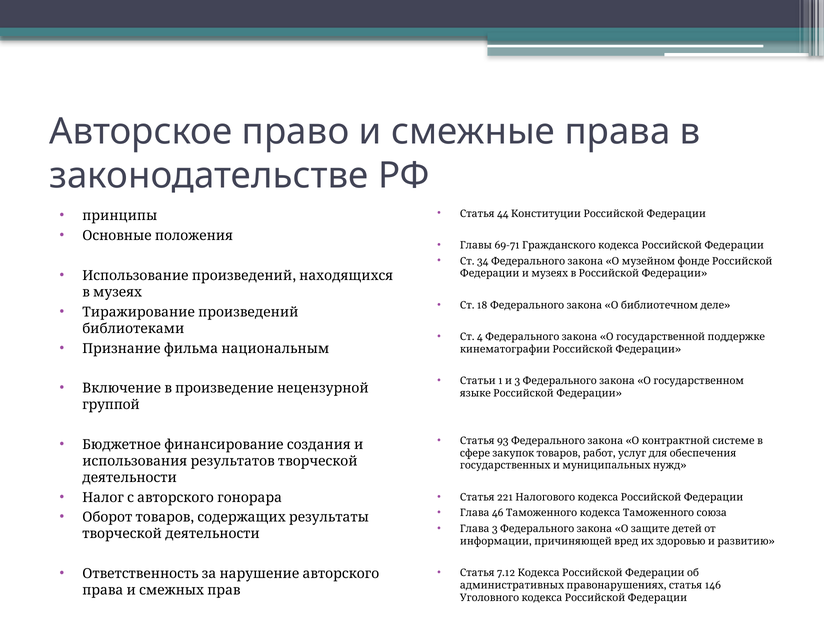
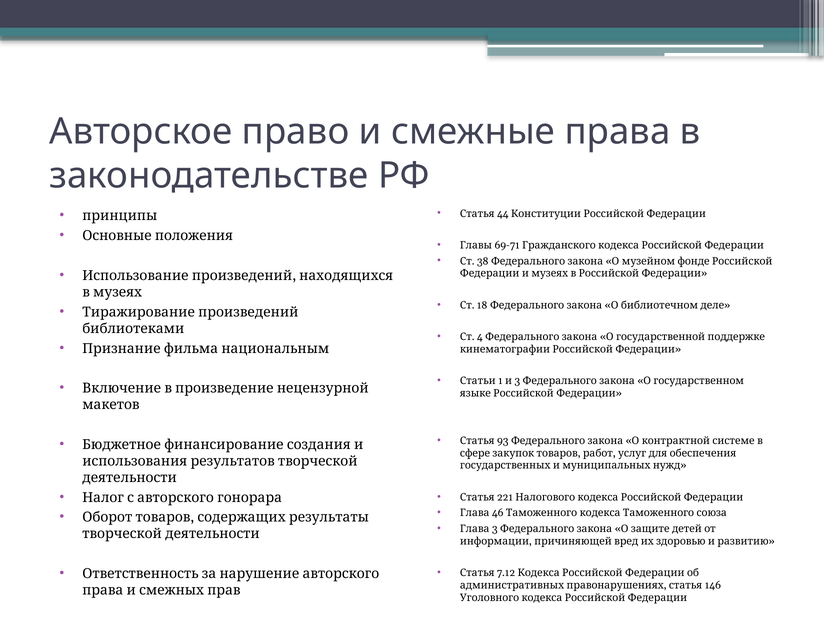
34: 34 -> 38 (483, 261)
группой: группой -> макетов (111, 405)
